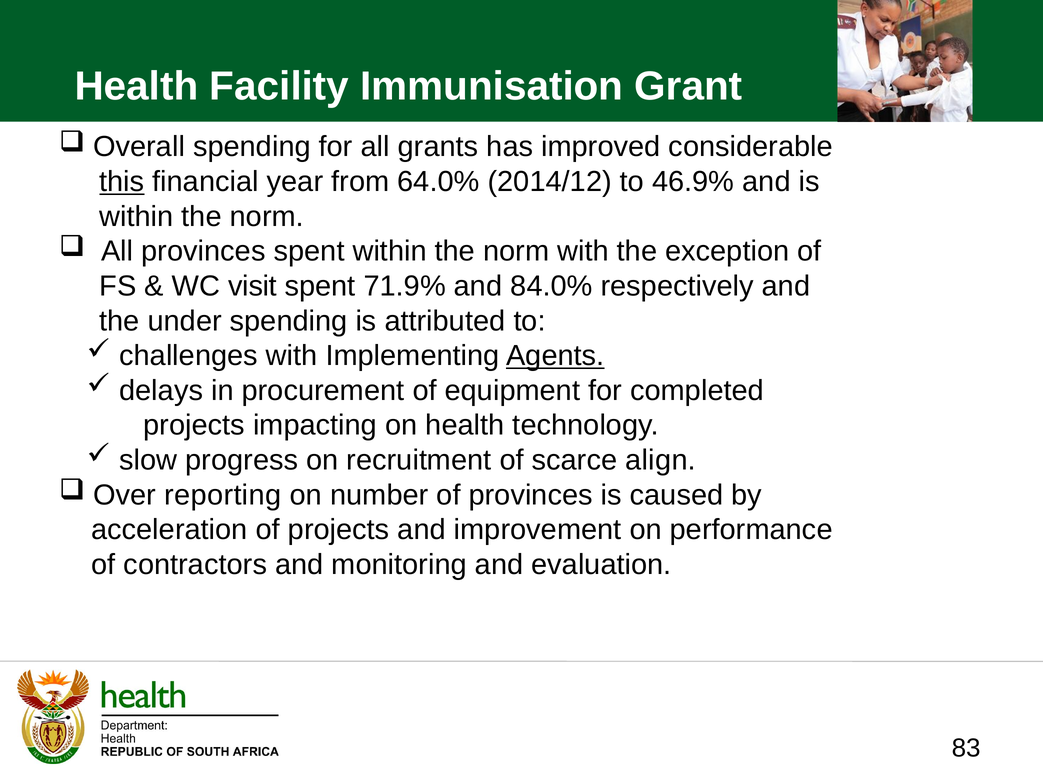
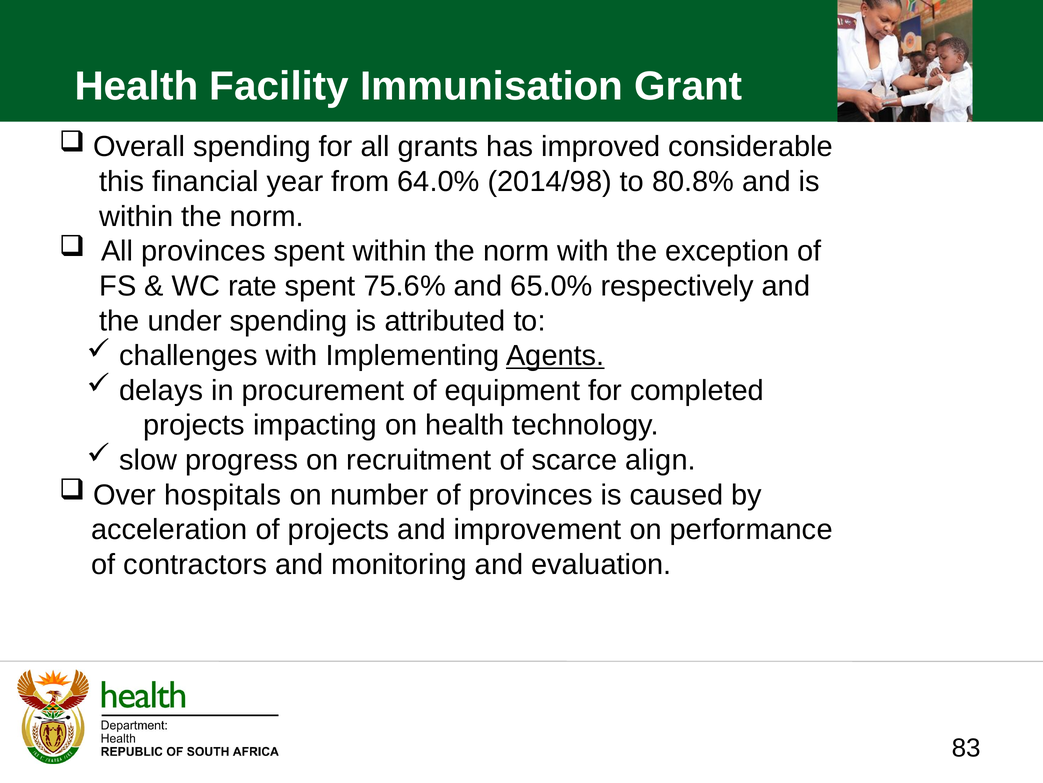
this underline: present -> none (122, 182)
2014/12: 2014/12 -> 2014/98 (550, 182)
46.9%: 46.9% -> 80.8% (693, 182)
visit: visit -> rate (253, 286)
71.9%: 71.9% -> 75.6% (405, 286)
84.0%: 84.0% -> 65.0% (551, 286)
reporting: reporting -> hospitals (223, 495)
